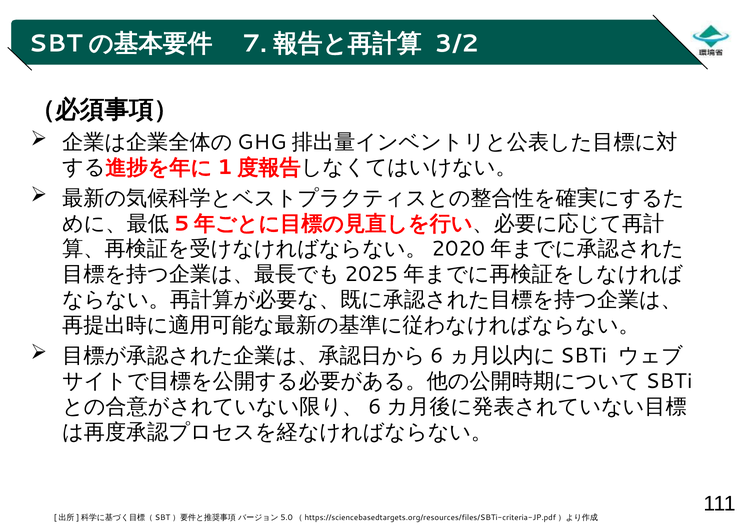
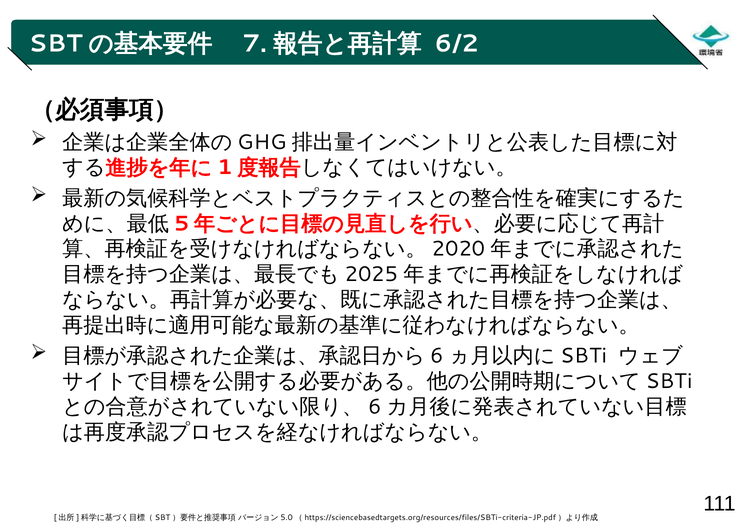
3/2: 3/2 -> 6/2 (457, 43)
